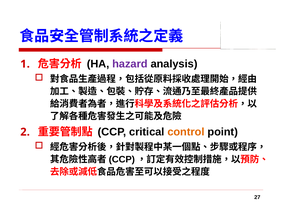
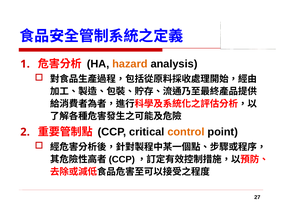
hazard colour: purple -> orange (130, 64)
